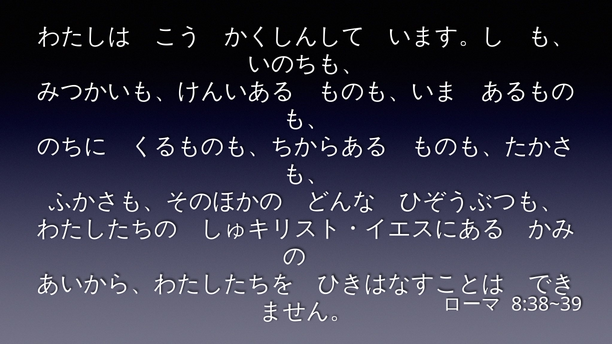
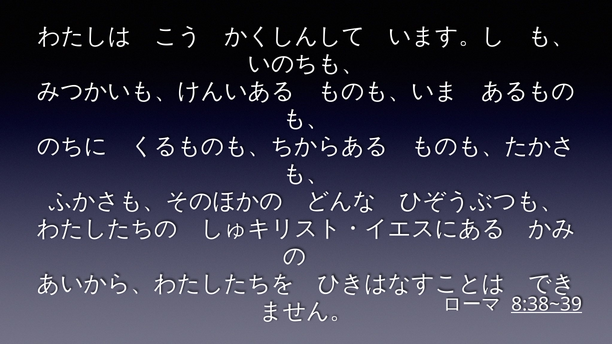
8:38~39 underline: none -> present (547, 304)
